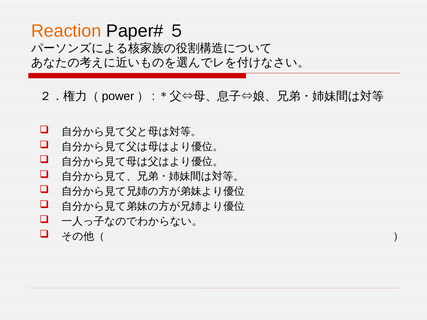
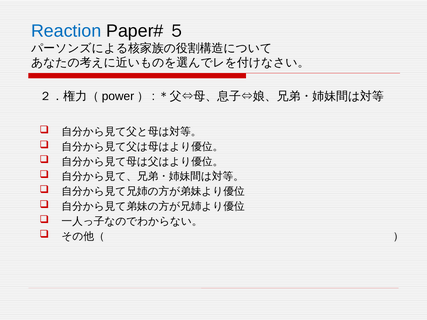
Reaction colour: orange -> blue (66, 31)
